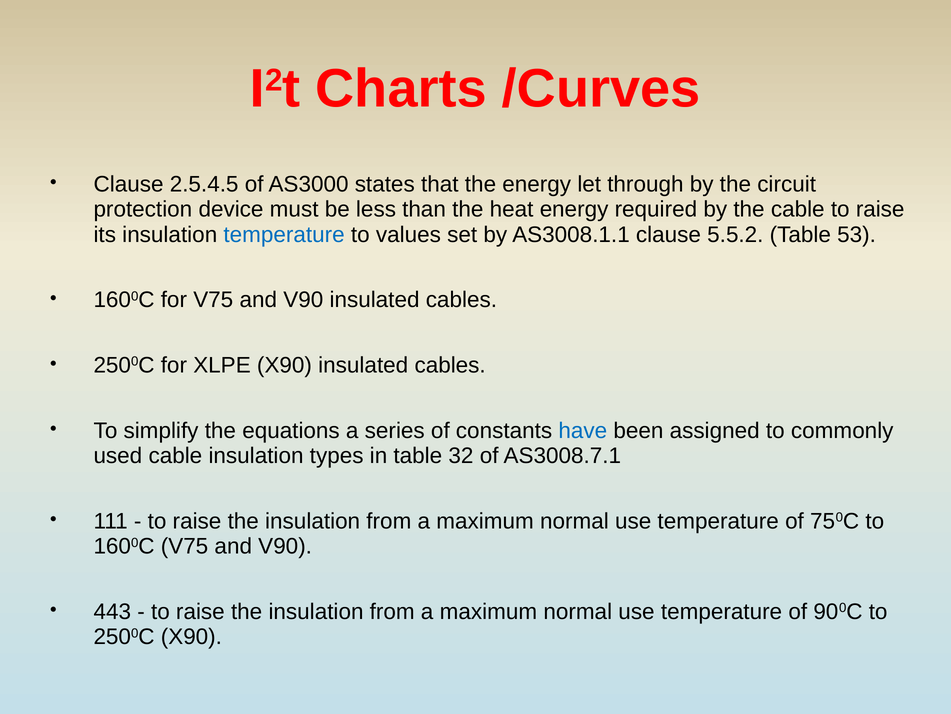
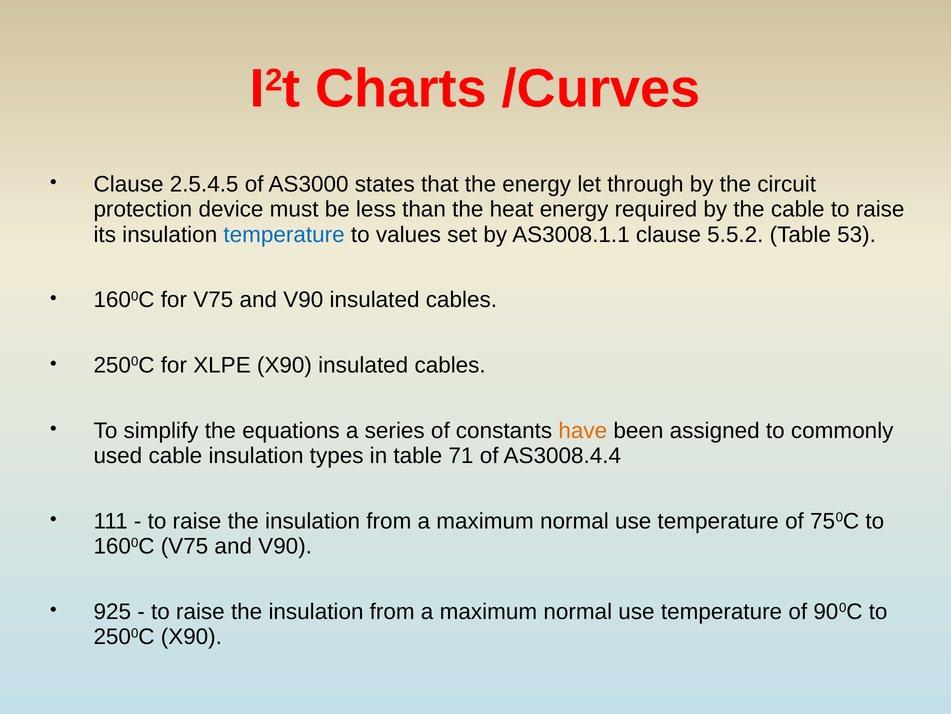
have colour: blue -> orange (583, 430)
32: 32 -> 71 (461, 455)
AS3008.7.1: AS3008.7.1 -> AS3008.4.4 (562, 455)
443: 443 -> 925 (112, 611)
